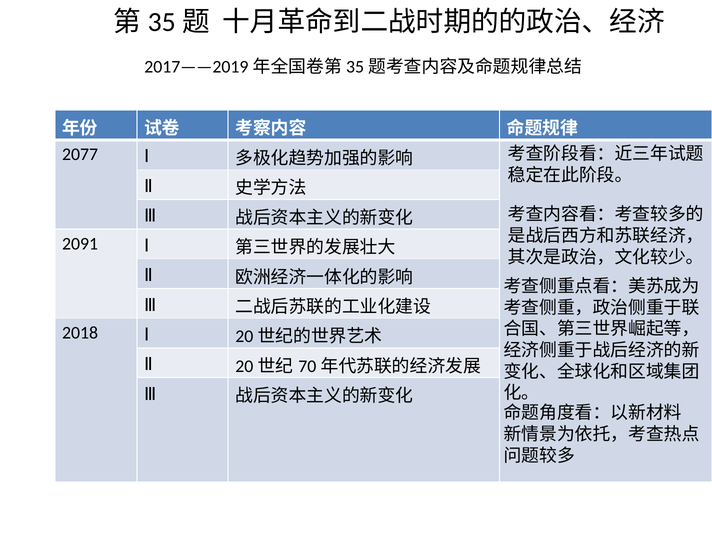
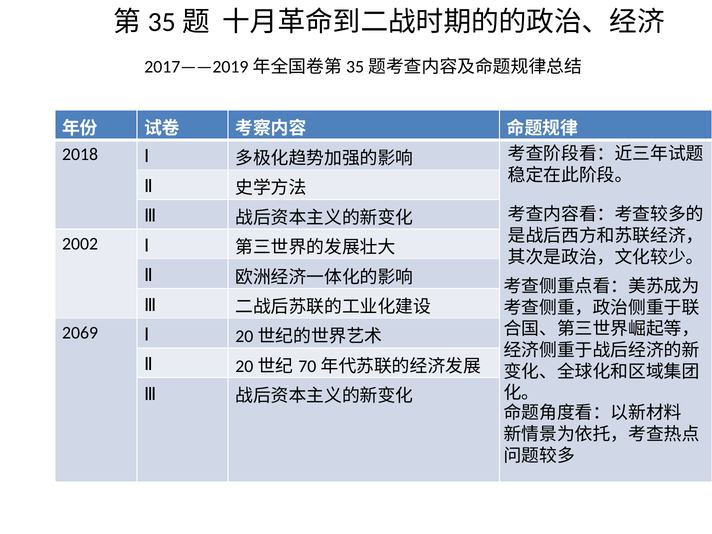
2077: 2077 -> 2018 (80, 155)
2091: 2091 -> 2002 (80, 244)
2018: 2018 -> 2069 (80, 333)
